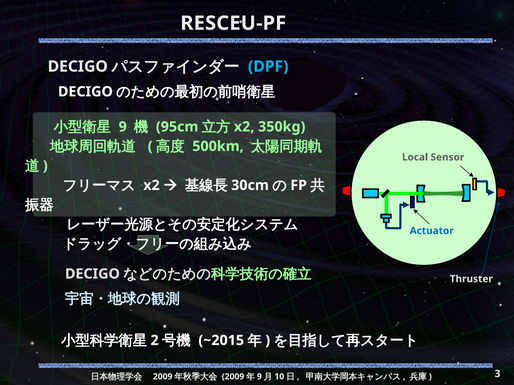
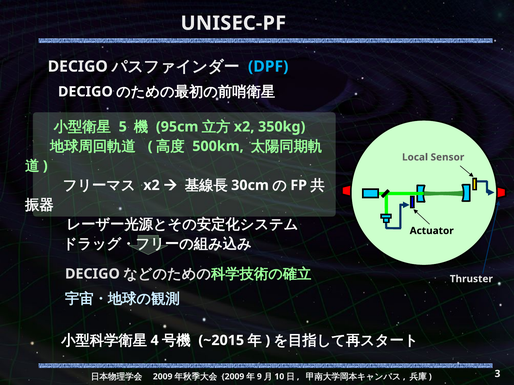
RESCEU-PF: RESCEU-PF -> UNISEC-PF (233, 23)
9: 9 -> 5 (123, 127)
Actuator colour: blue -> black (432, 231)
2: 2 -> 4 (155, 341)
